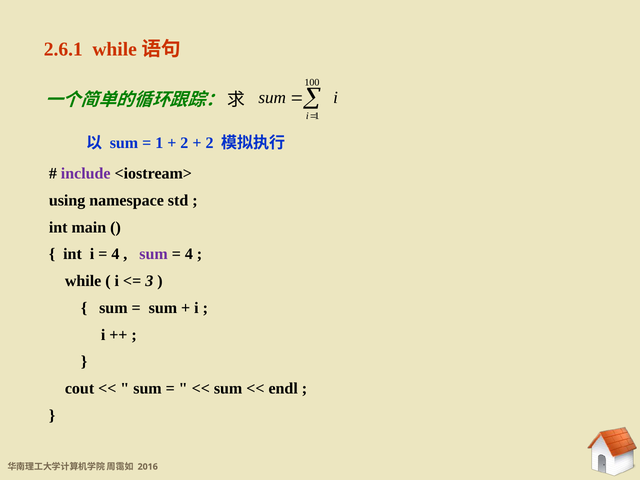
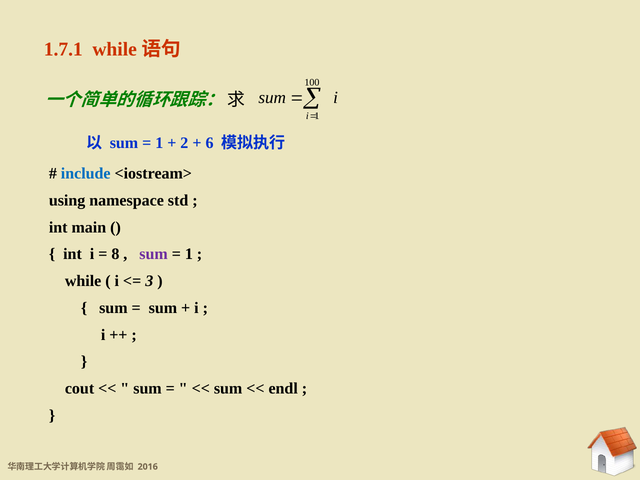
2.6.1: 2.6.1 -> 1.7.1 (63, 49)
2: 2 -> 6 (210, 143)
include colour: purple -> blue (86, 174)
4: 4 -> 8 (115, 254)
4: 4 -> 1 (189, 254)
